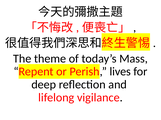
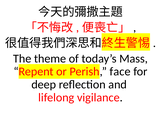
lives: lives -> face (120, 72)
